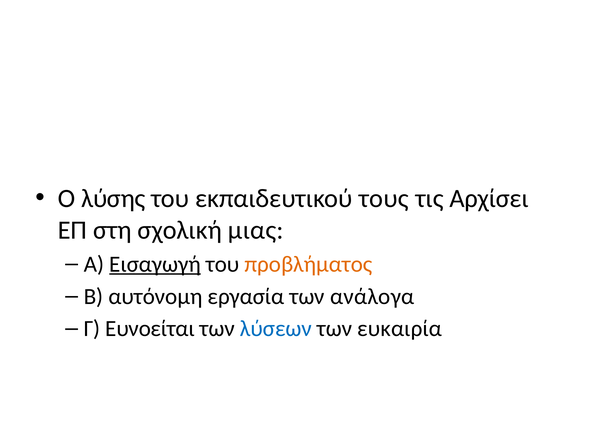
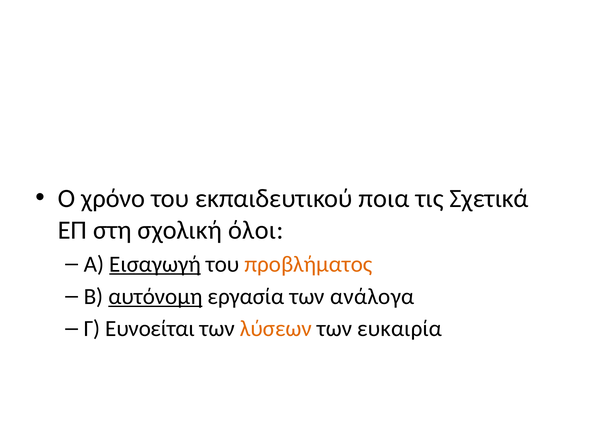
λύσης: λύσης -> χρόνο (113, 198)
τους: τους -> ποια (384, 198)
Αρχίσει: Αρχίσει -> Σχετικά (489, 198)
μιας: μιας -> όλοι (256, 230)
αυτόνομη underline: none -> present (155, 296)
λύσεων colour: blue -> orange (276, 329)
